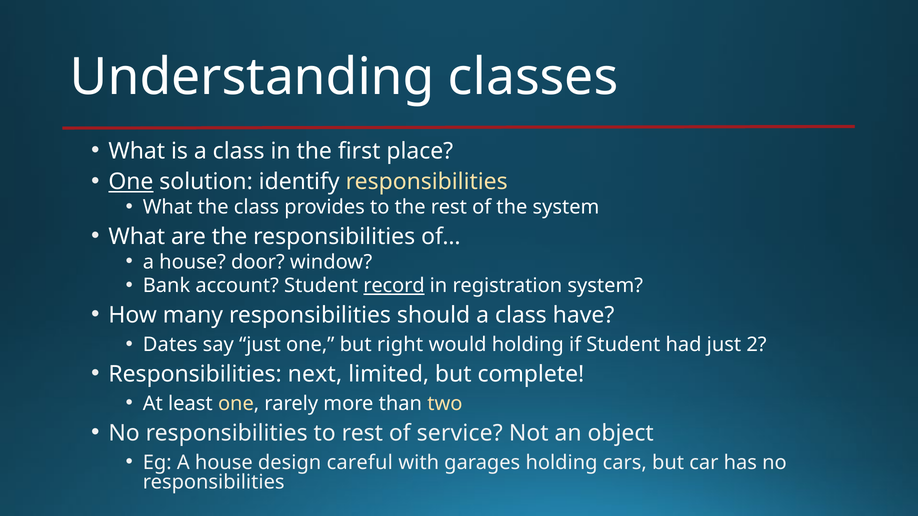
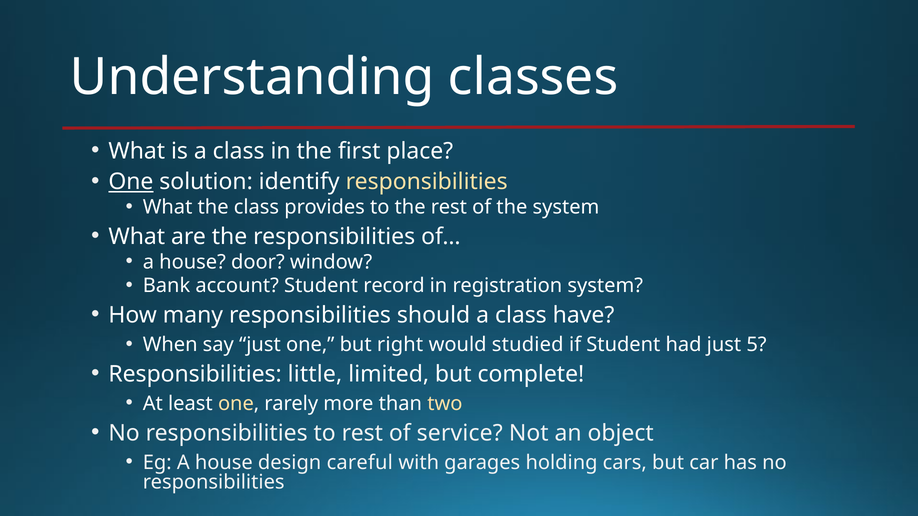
record underline: present -> none (394, 286)
Dates: Dates -> When (170, 345)
would holding: holding -> studied (528, 345)
2: 2 -> 5 (756, 345)
next: next -> little (315, 374)
